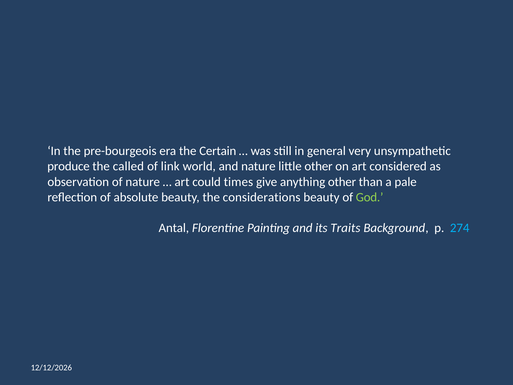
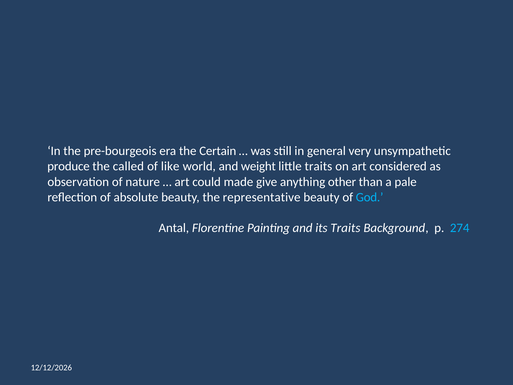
link: link -> like (170, 166)
and nature: nature -> weight (258, 166)
little other: other -> traits (318, 166)
times: times -> made (238, 182)
considerations: considerations -> representative (262, 197)
God colour: light green -> light blue (370, 197)
